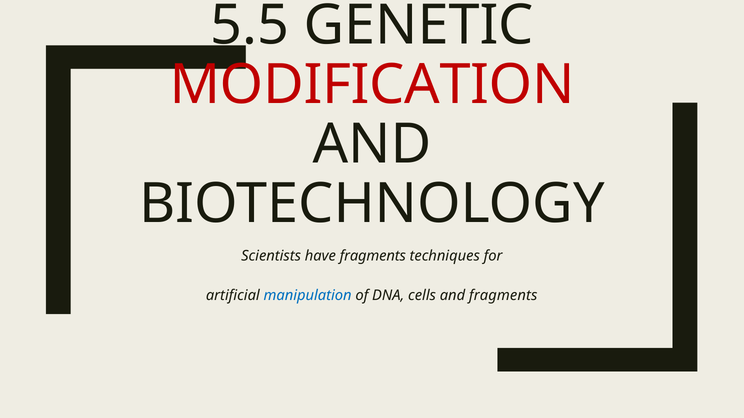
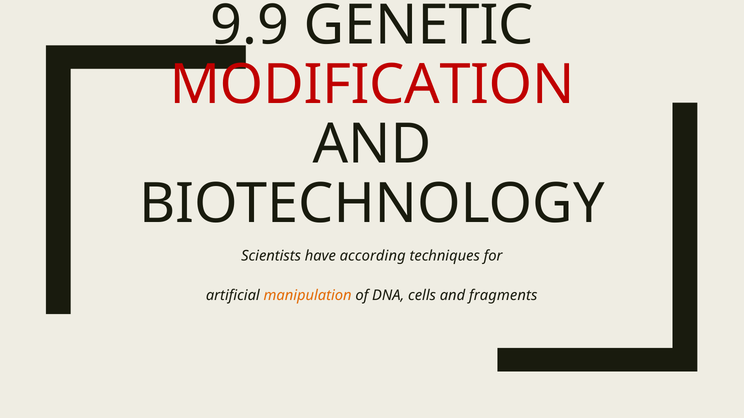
5.5: 5.5 -> 9.9 (250, 25)
have fragments: fragments -> according (373, 256)
manipulation colour: blue -> orange (308, 296)
